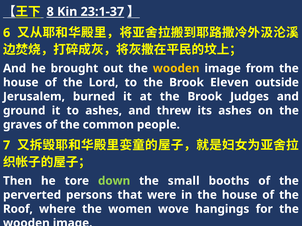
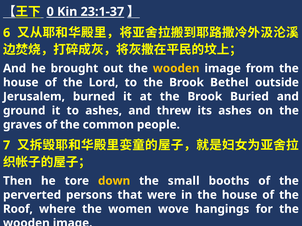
8: 8 -> 0 (50, 12)
Eleven: Eleven -> Bethel (229, 83)
Judges: Judges -> Buried (249, 97)
down colour: light green -> yellow (114, 181)
